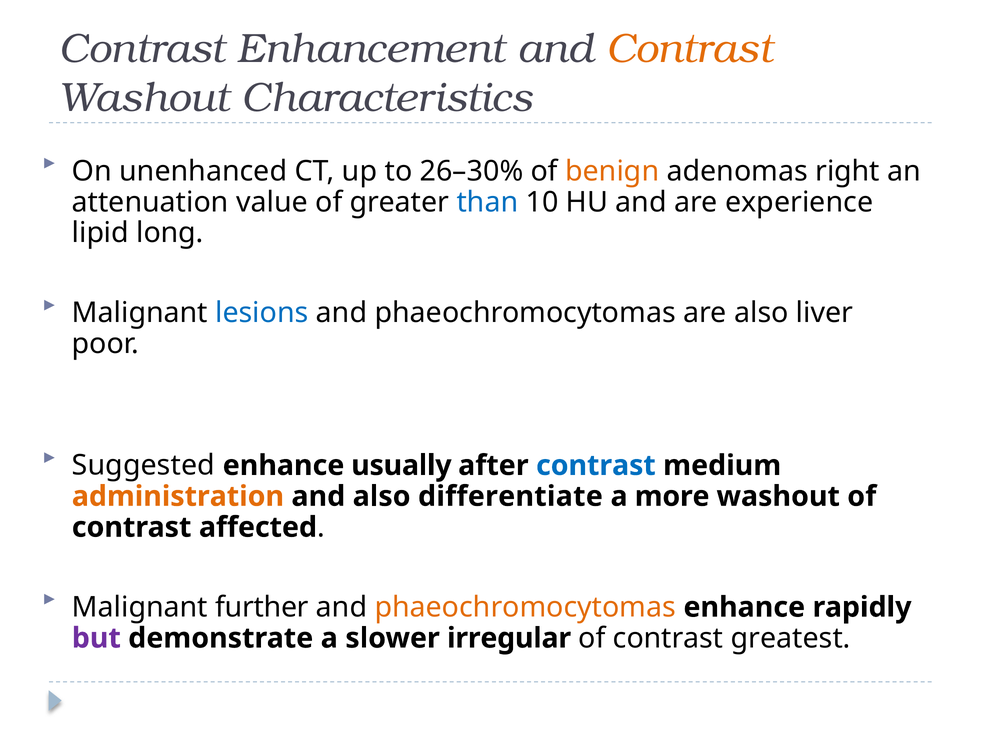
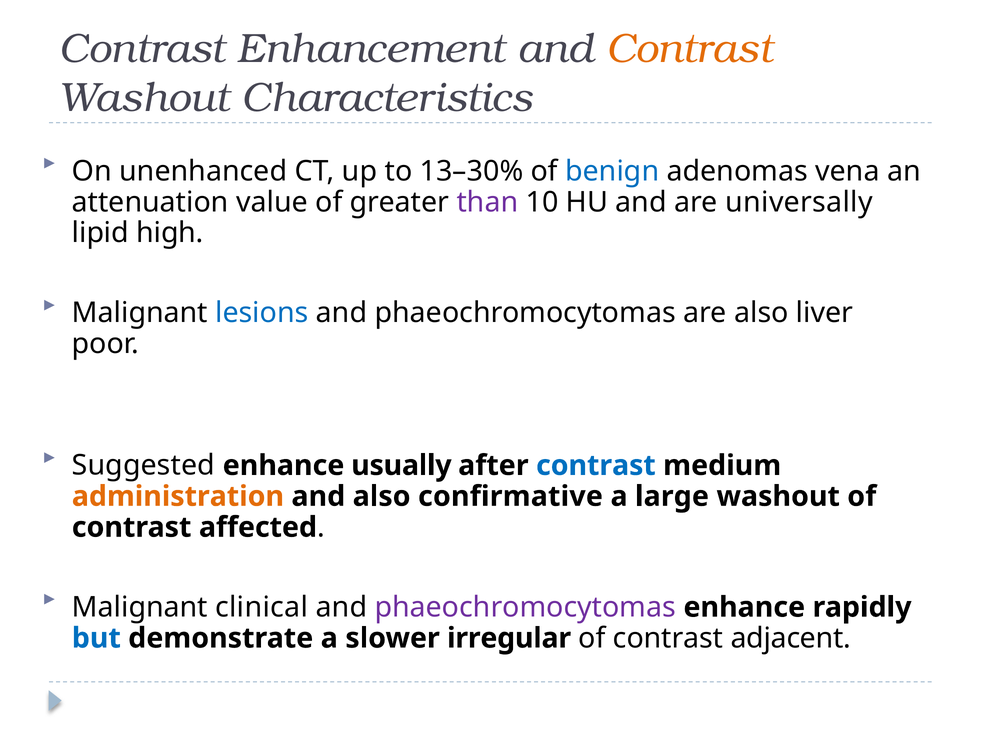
26–30%: 26–30% -> 13–30% (472, 171)
benign colour: orange -> blue (612, 171)
right: right -> vena (848, 171)
than colour: blue -> purple (487, 202)
experience: experience -> universally (799, 202)
long: long -> high (170, 233)
differentiate: differentiate -> confirmative (510, 496)
more: more -> large (672, 496)
further: further -> clinical (262, 607)
phaeochromocytomas colour: orange -> purple (525, 607)
but colour: purple -> blue (96, 638)
greatest: greatest -> adjacent (791, 638)
